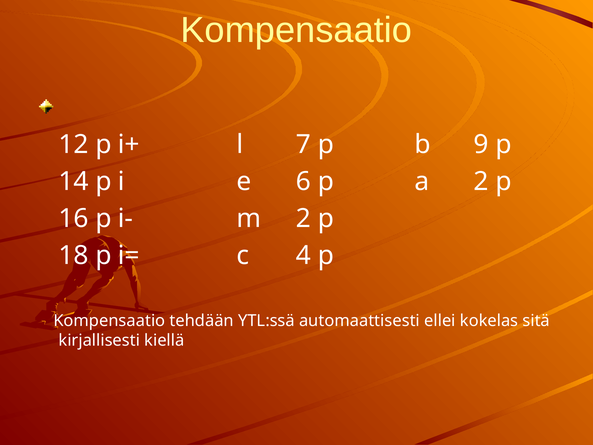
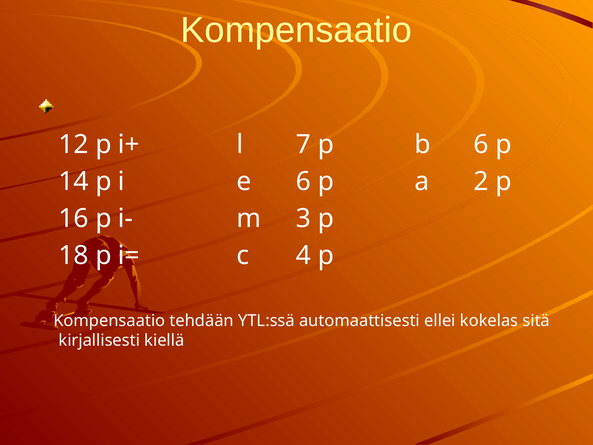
b 9: 9 -> 6 (481, 145)
m 2: 2 -> 3 (303, 218)
